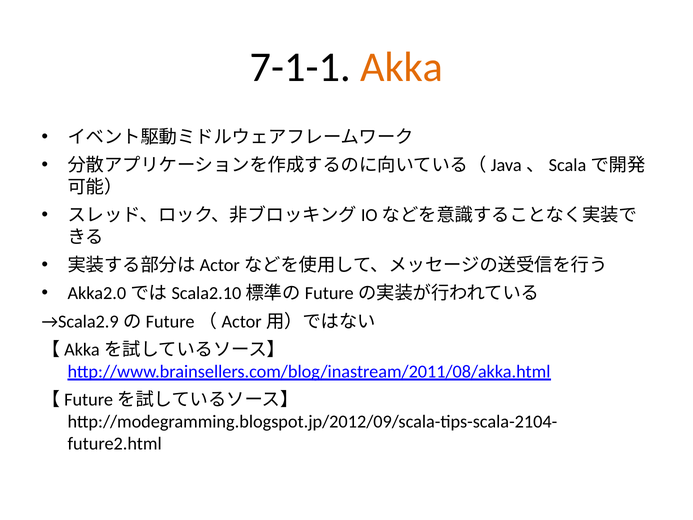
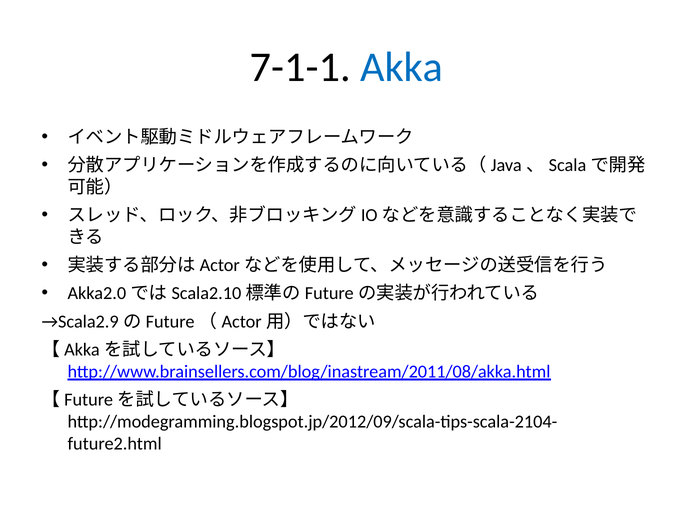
Akka colour: orange -> blue (402, 67)
